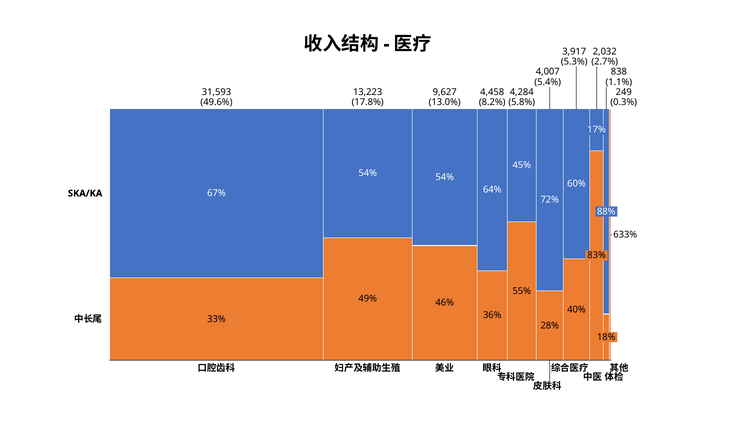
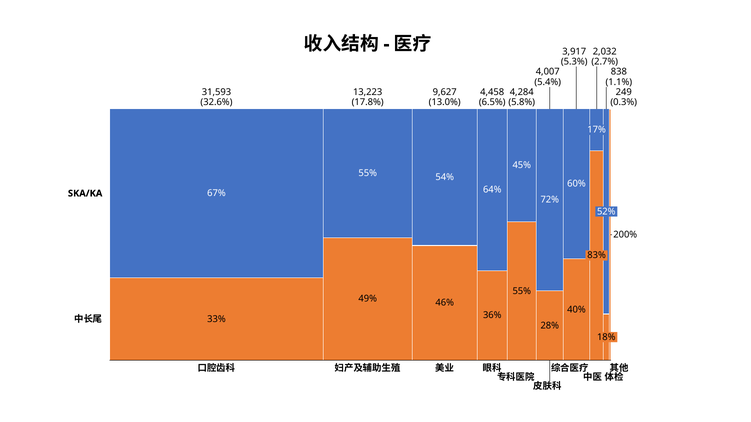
49.6%: 49.6% -> 32.6% (216, 102)
8.2%: 8.2% -> 6.5% (492, 102)
54%: 54% -> 55% (368, 173)
88%: 88% -> 52% (606, 212)
633%: 633% -> 200% (625, 235)
